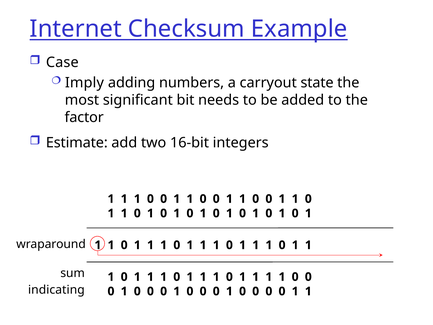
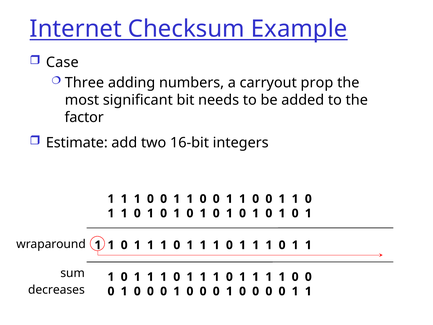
Imply: Imply -> Three (84, 83)
state: state -> prop (317, 83)
indicating: indicating -> decreases (56, 290)
